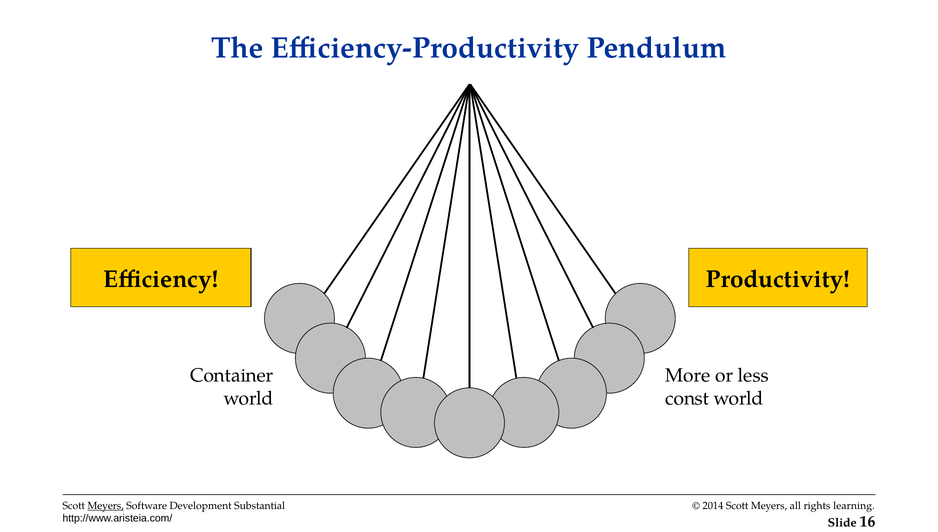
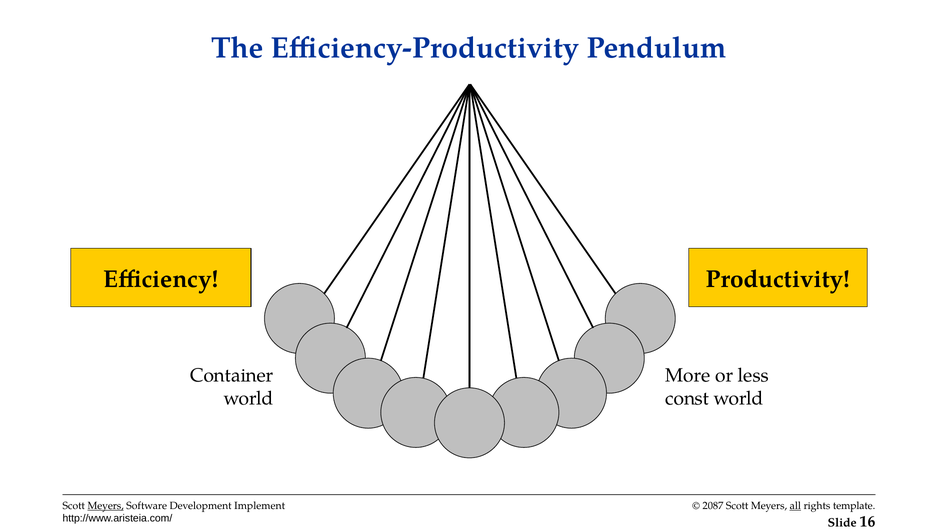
Substantial: Substantial -> Implement (260, 505)
2014: 2014 -> 2087 (713, 505)
all underline: none -> present (795, 505)
learning: learning -> template (854, 505)
